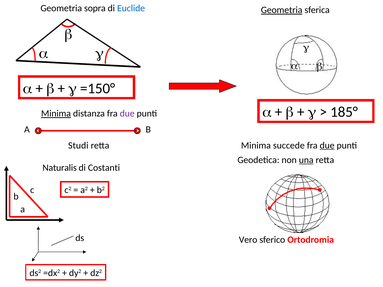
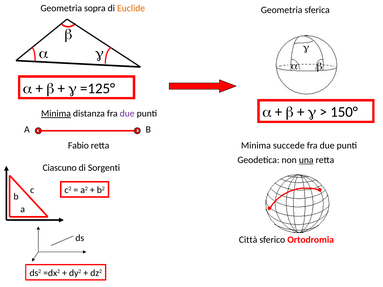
Euclide colour: blue -> orange (131, 8)
Geometria underline: present -> none (282, 10)
=150°: =150° -> =125° (98, 88)
185°: 185° -> 150° (344, 112)
Studi: Studi -> Fabio (78, 146)
due underline: present -> none (327, 146)
Naturalis: Naturalis -> Ciascuno (60, 168)
Costanti: Costanti -> Sorgenti (104, 168)
Vero: Vero -> Città (248, 240)
